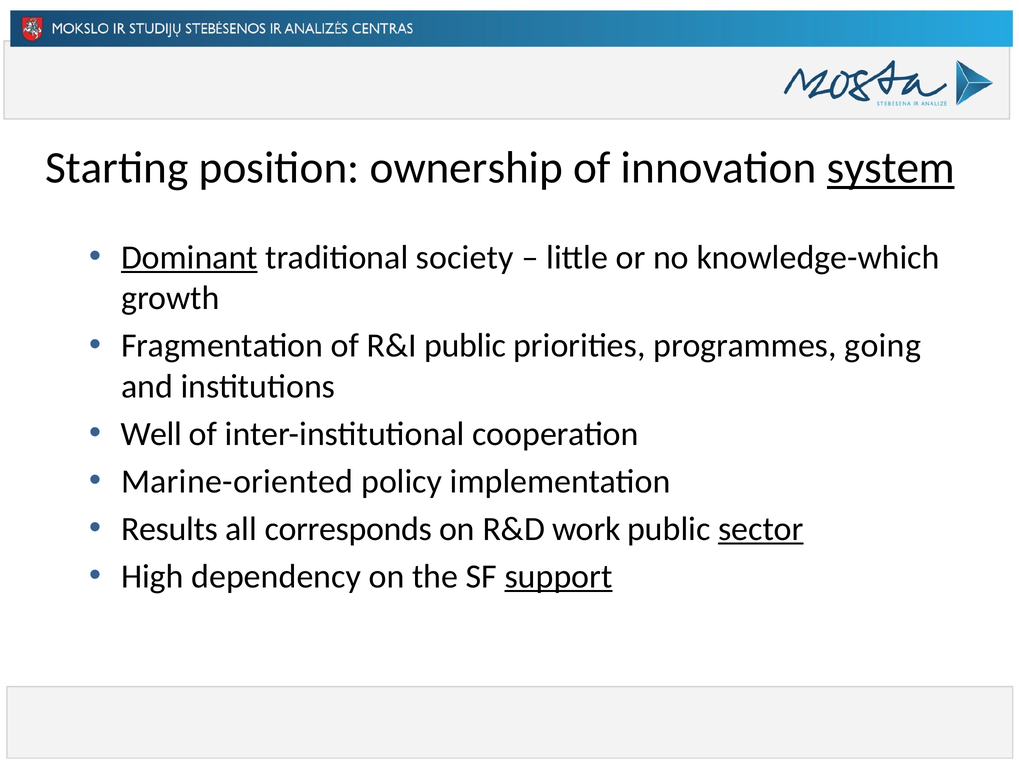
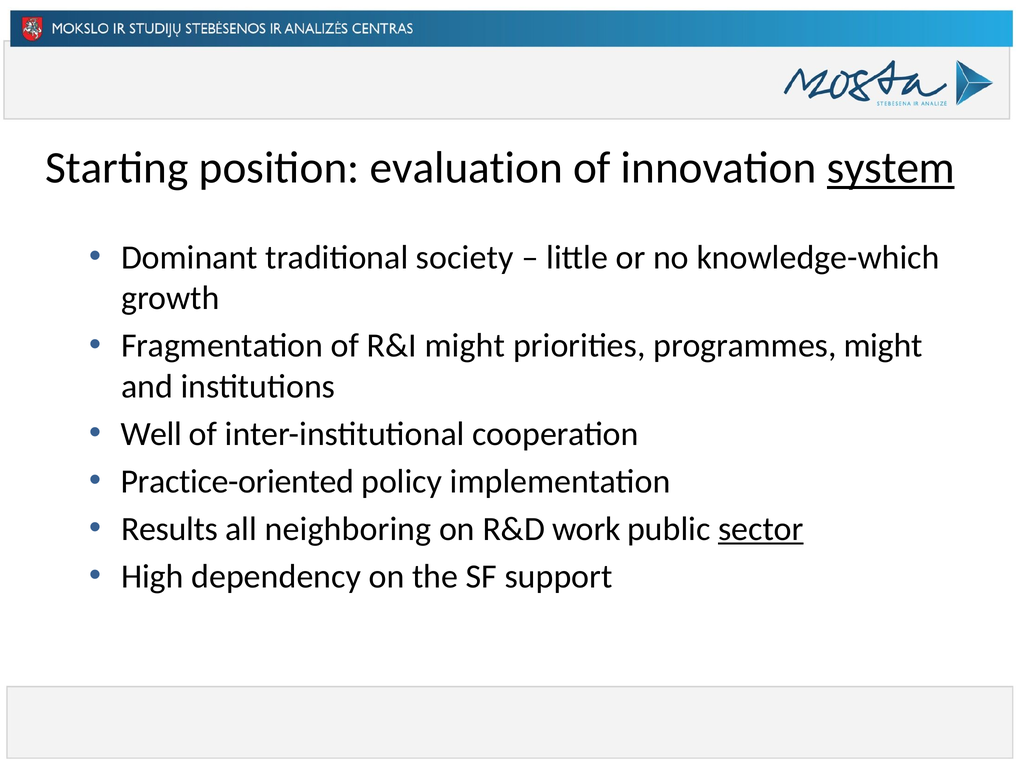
ownership: ownership -> evaluation (466, 168)
Dominant underline: present -> none (189, 258)
R&I public: public -> might (465, 346)
programmes going: going -> might (883, 346)
Marine-oriented: Marine-oriented -> Practice-oriented (237, 482)
corresponds: corresponds -> neighboring (348, 529)
support underline: present -> none (559, 577)
